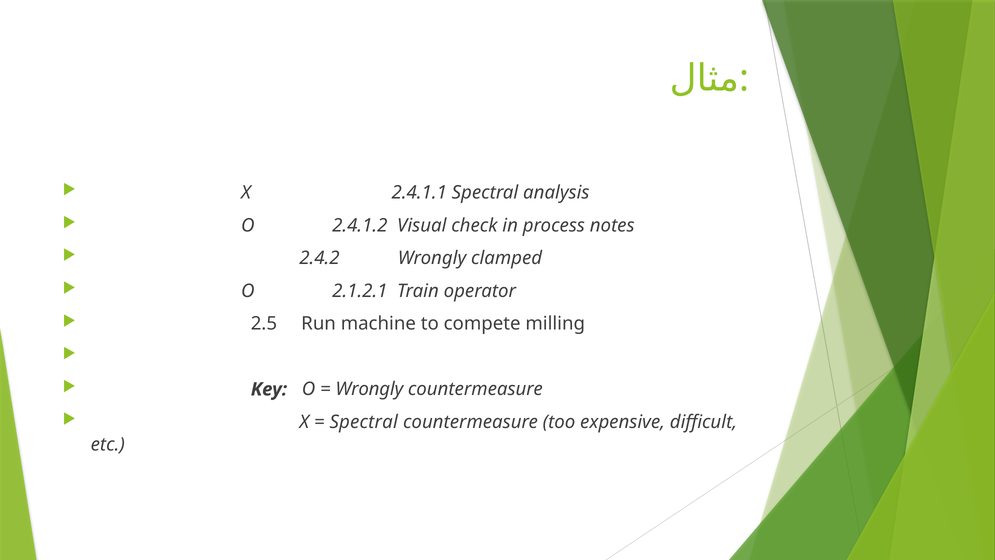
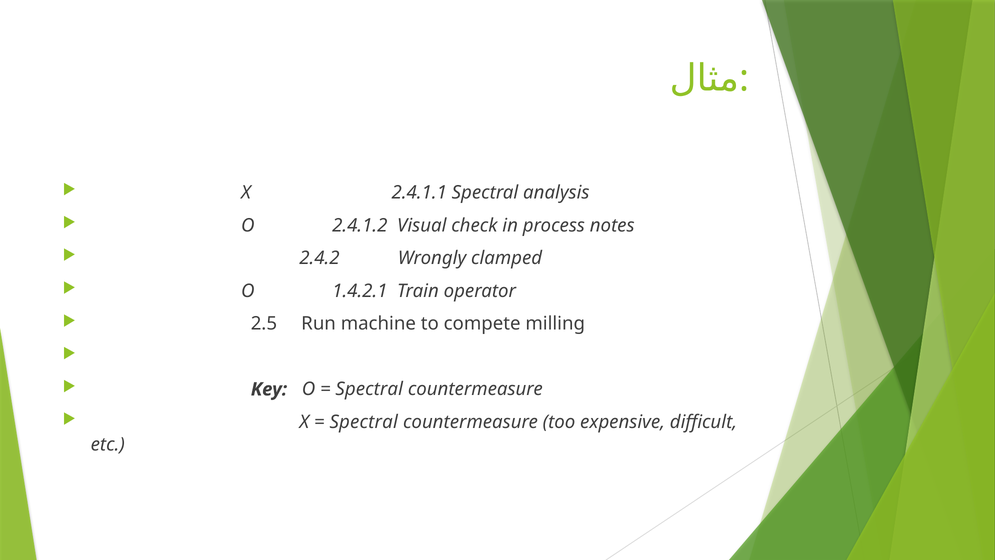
2.1.2.1: 2.1.2.1 -> 1.4.2.1 (360, 291)
Wrongly: Wrongly -> Spectral (369, 389)
